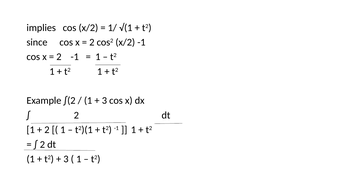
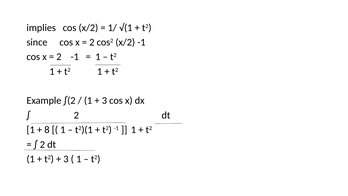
2: 2 -> 8 (47, 130)
